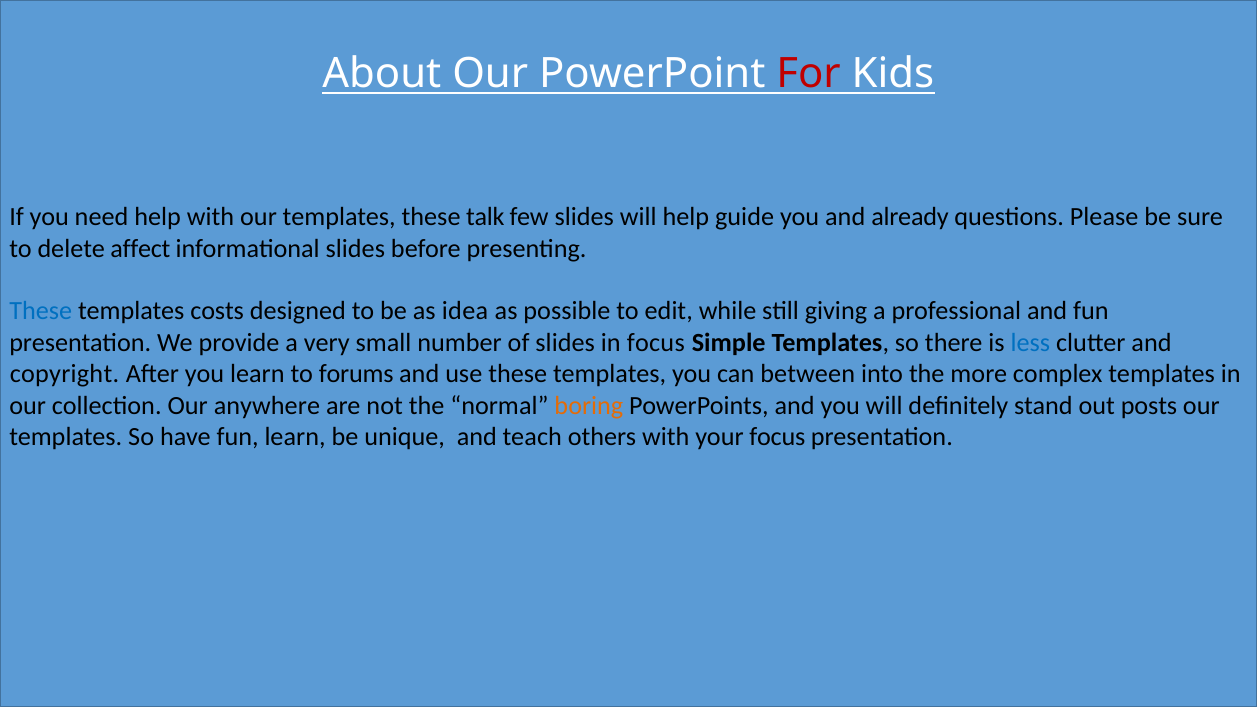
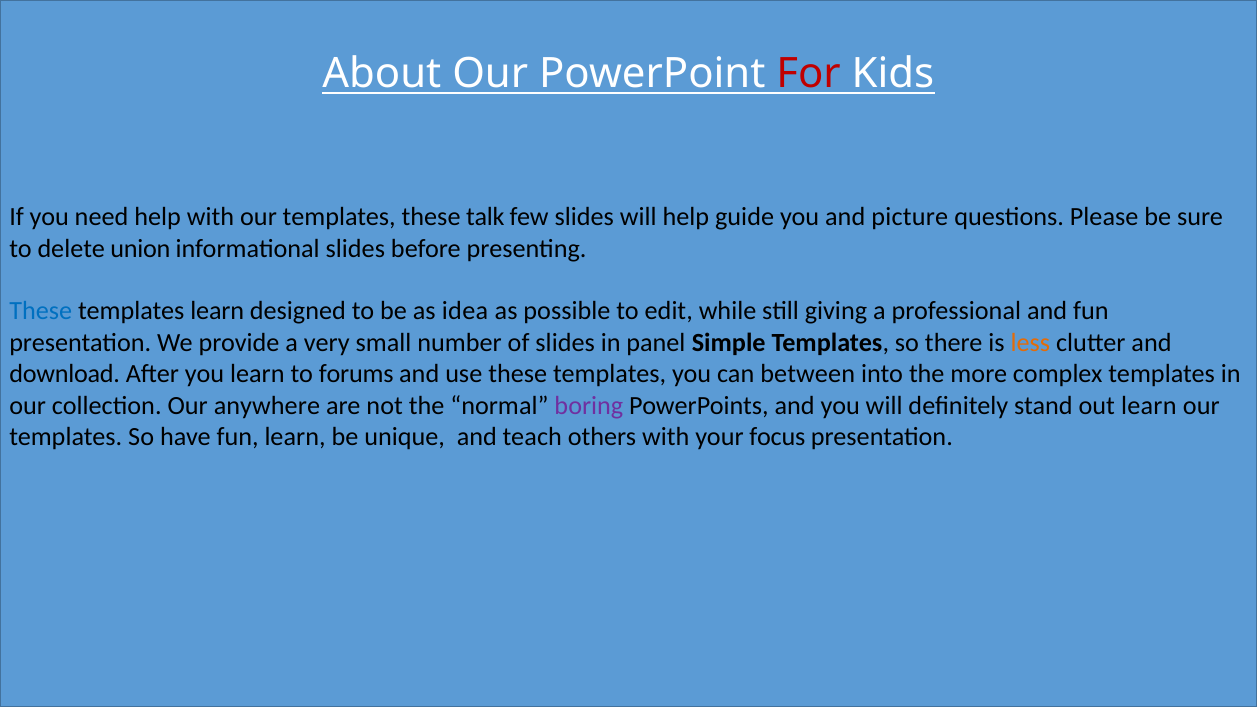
already: already -> picture (910, 217)
affect: affect -> union (140, 248)
templates costs: costs -> learn (217, 311)
in focus: focus -> panel (656, 343)
less colour: blue -> orange (1030, 343)
copyright: copyright -> download (65, 374)
boring colour: orange -> purple (589, 406)
out posts: posts -> learn (1149, 406)
